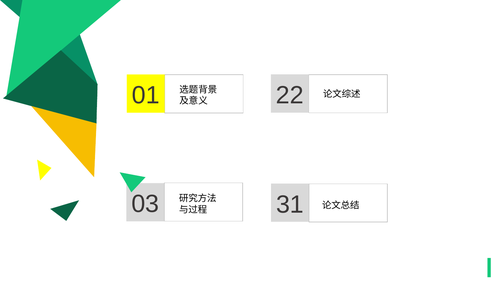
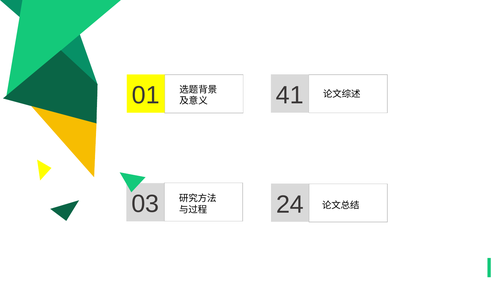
22: 22 -> 41 (290, 95)
31: 31 -> 24 (290, 205)
